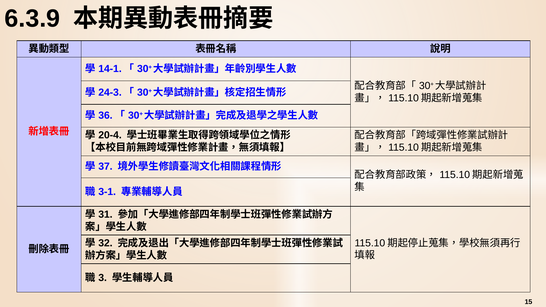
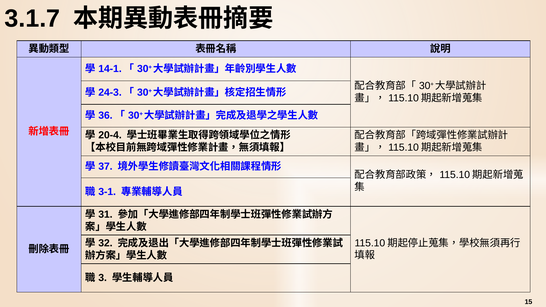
6.3.9: 6.3.9 -> 3.1.7 (32, 19)
